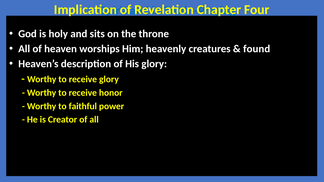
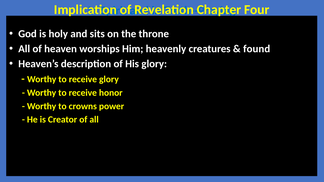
faithful: faithful -> crowns (83, 106)
